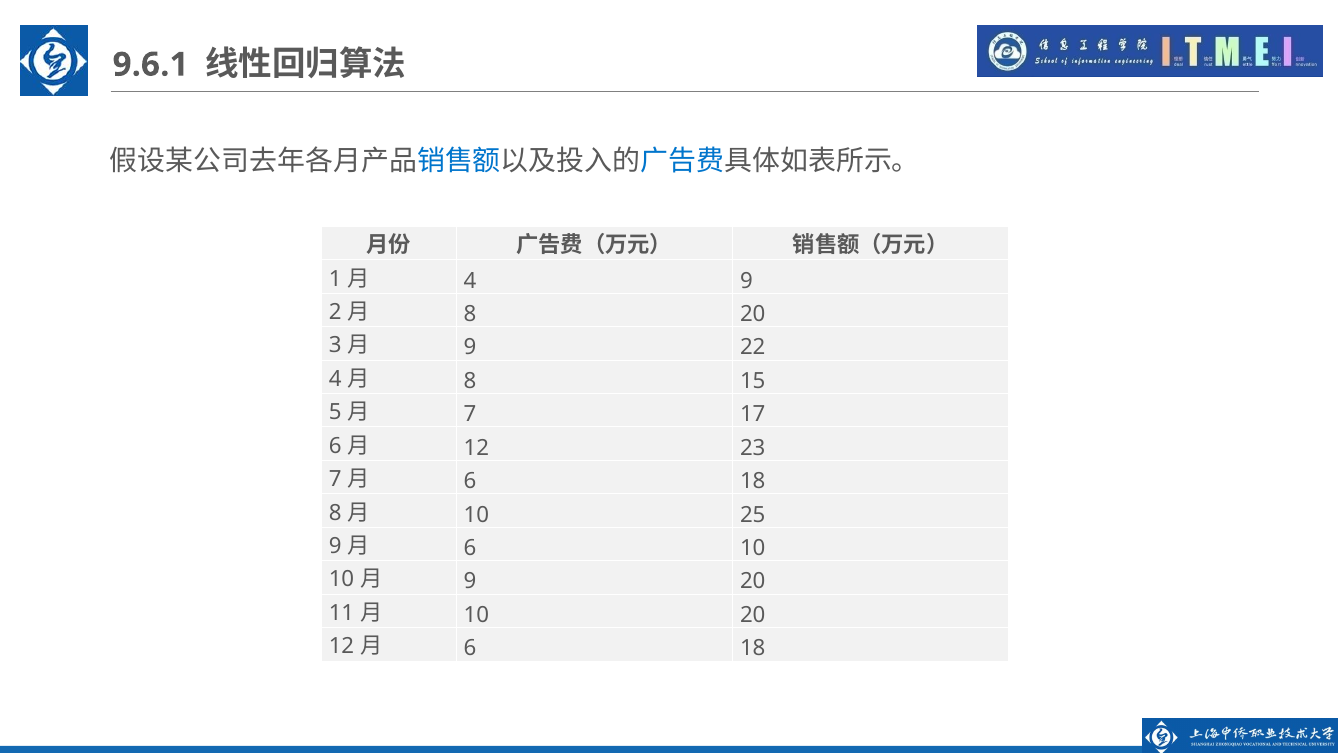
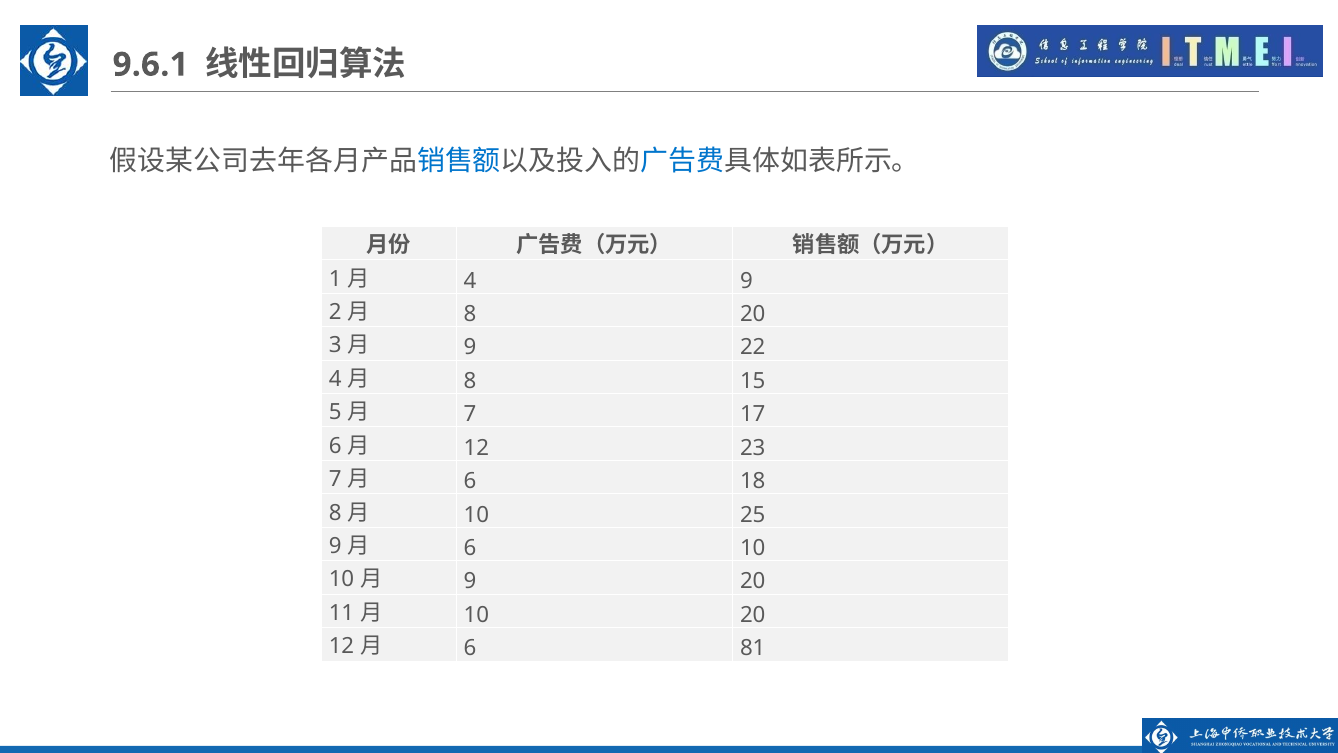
18: 18 -> 81 (753, 648)
